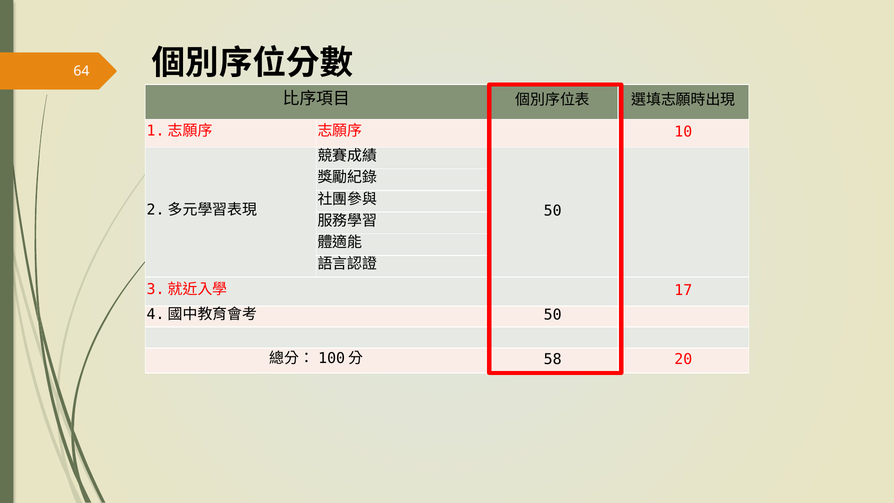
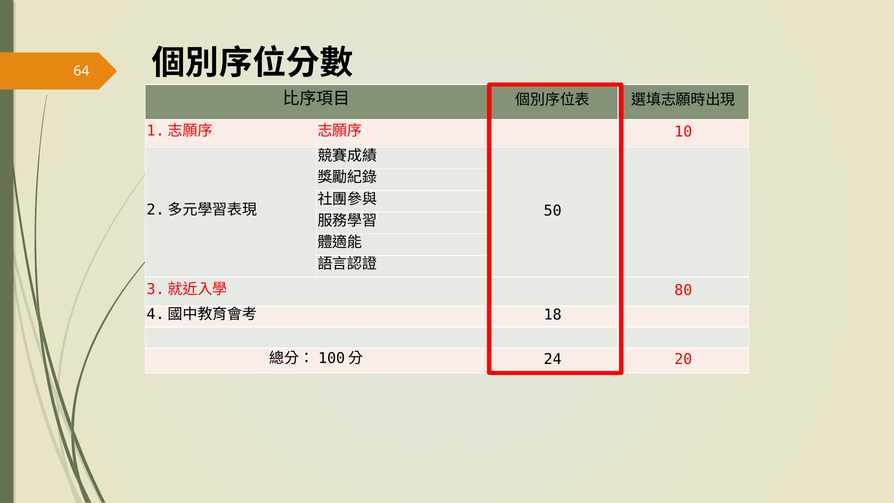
17: 17 -> 80 (683, 290)
50: 50 -> 18 (553, 315)
58: 58 -> 24 (553, 359)
